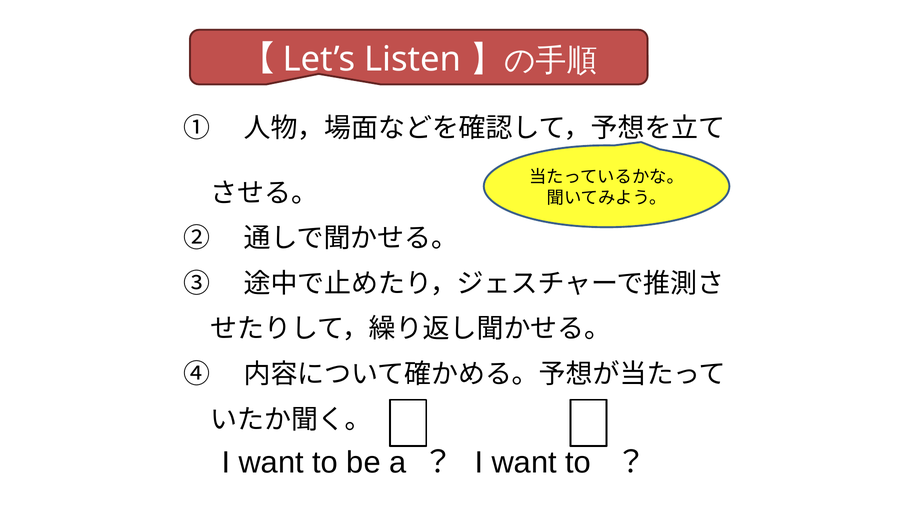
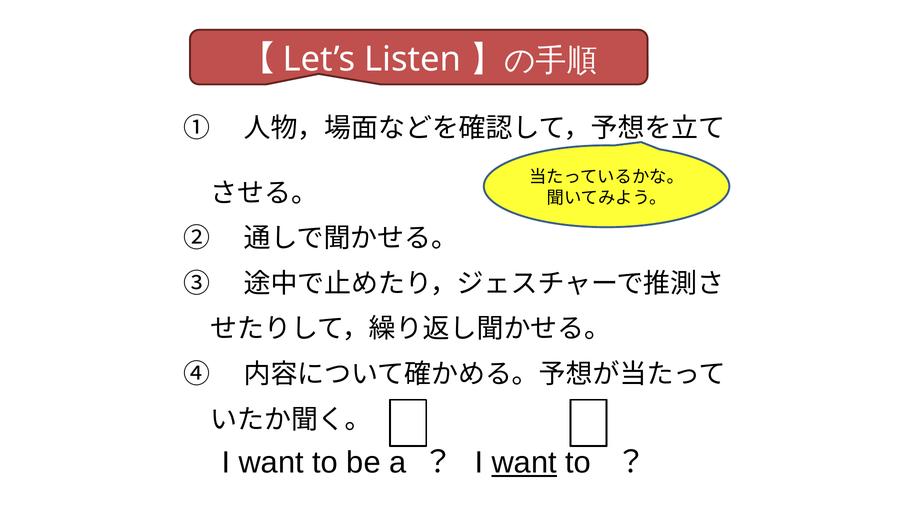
want underline: none -> present (524, 463)
